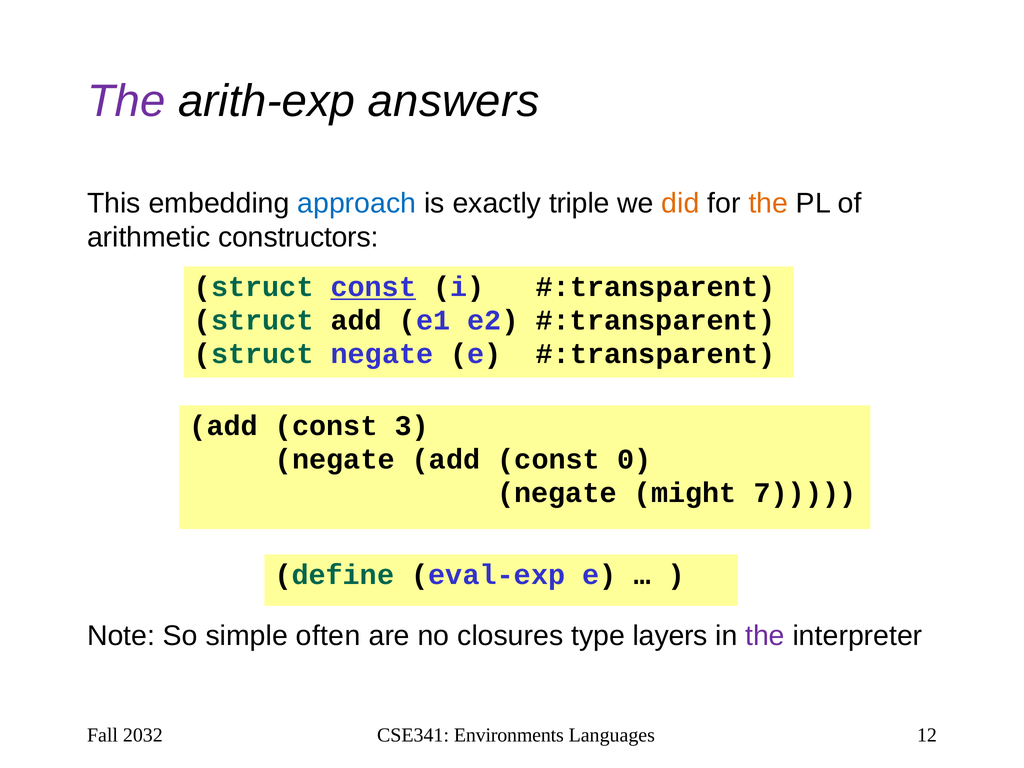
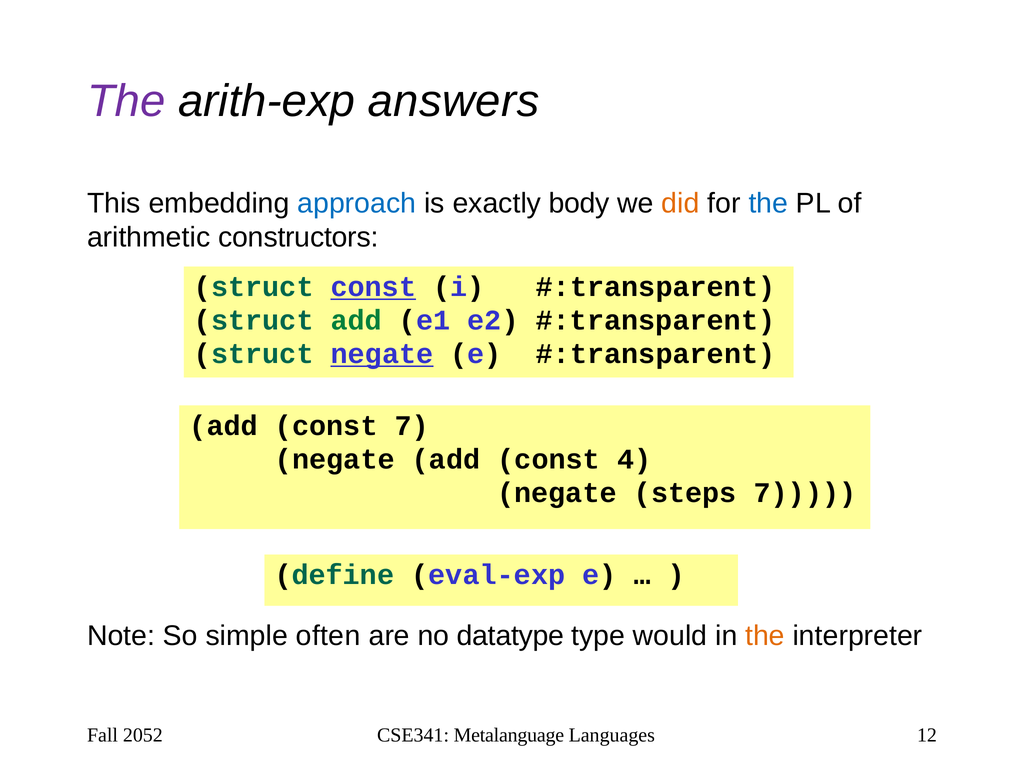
triple: triple -> body (579, 203)
the colour: orange -> blue (768, 203)
add colour: black -> green (356, 320)
negate underline: none -> present (382, 354)
const 3: 3 -> 7 (412, 426)
0: 0 -> 4 (634, 459)
might: might -> steps (685, 493)
closures: closures -> datatype (510, 636)
layers: layers -> would (670, 636)
the colour: purple -> orange (765, 636)
2032: 2032 -> 2052 (143, 735)
Environments: Environments -> Metalanguage (509, 735)
